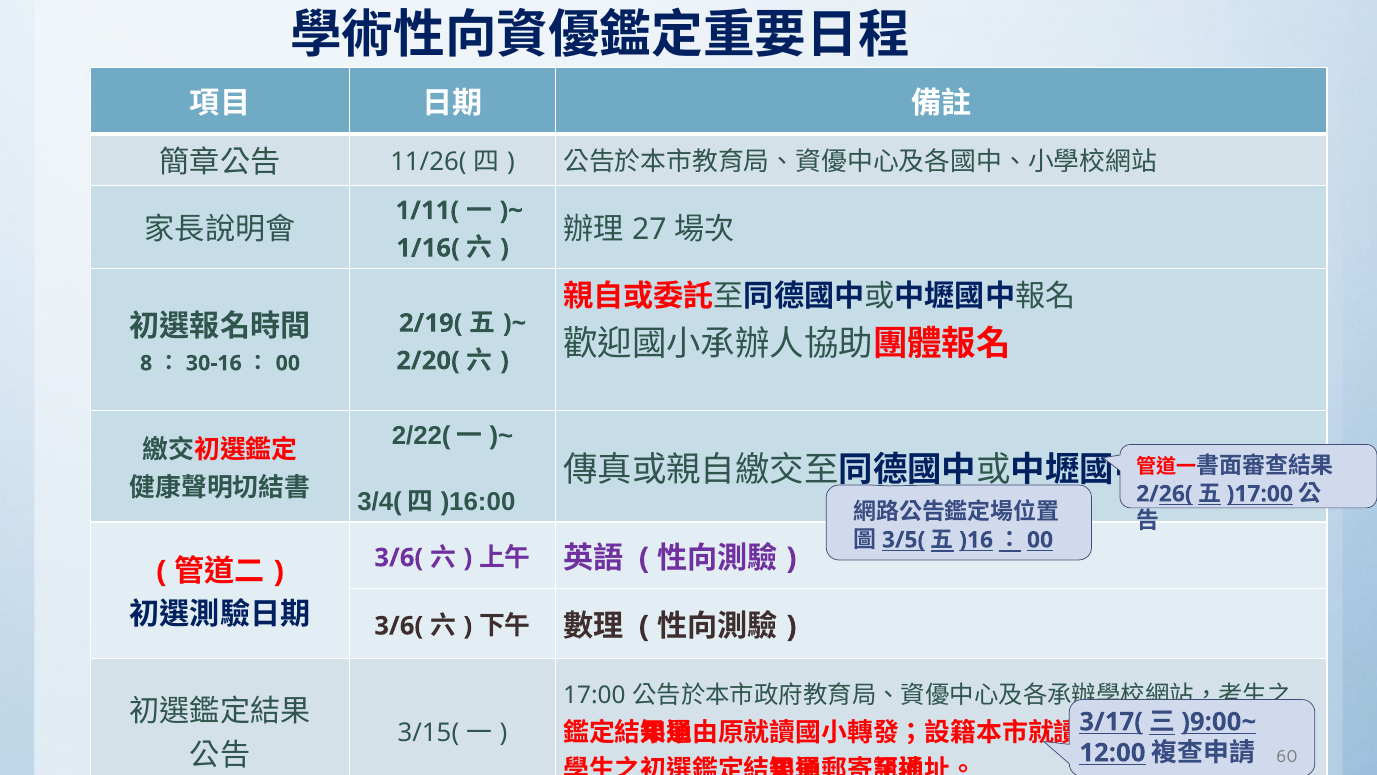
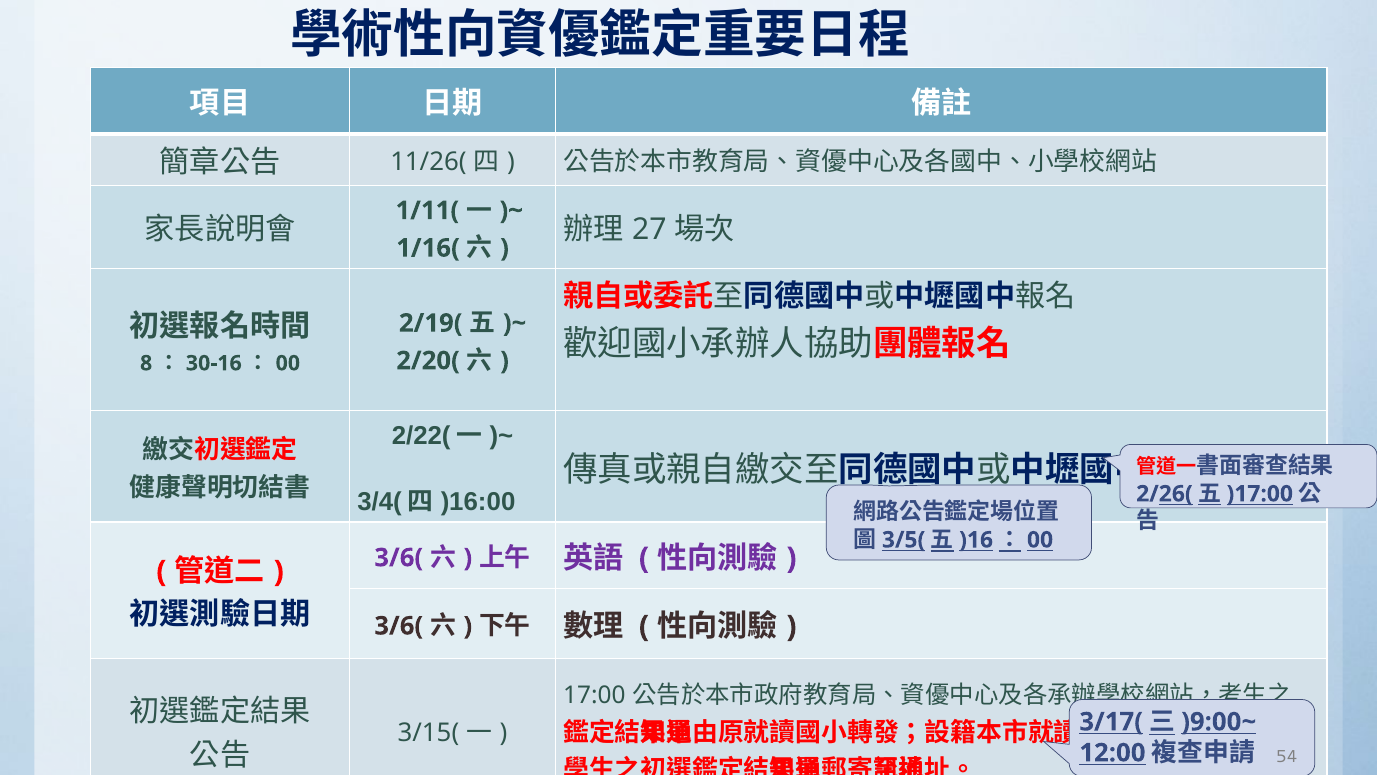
60: 60 -> 54 (1287, 757)
